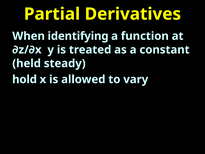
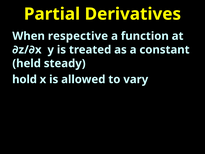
identifying: identifying -> respective (78, 36)
